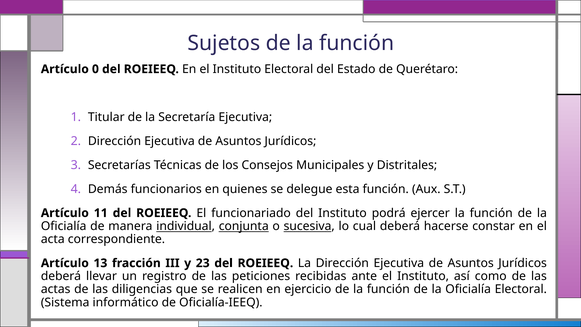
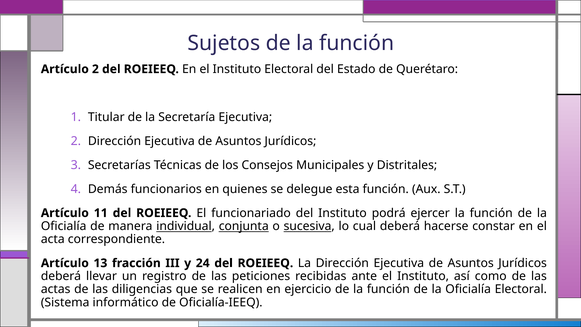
Artículo 0: 0 -> 2 (95, 69)
23: 23 -> 24 (203, 263)
